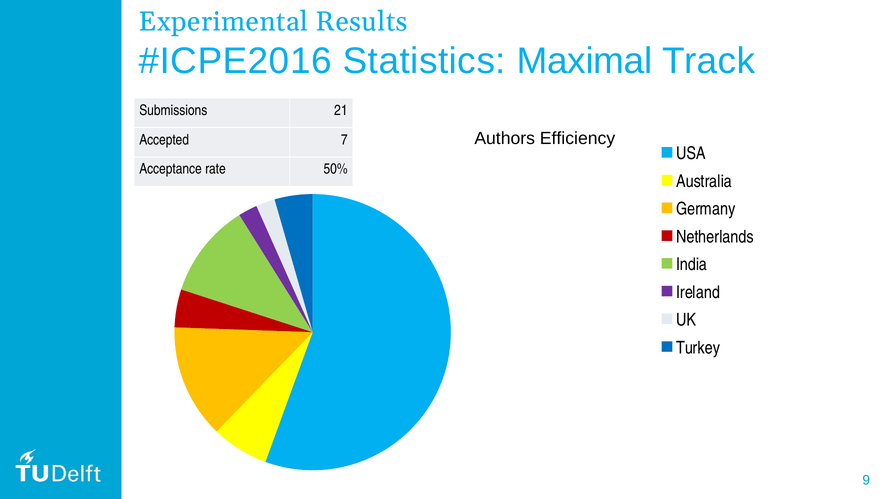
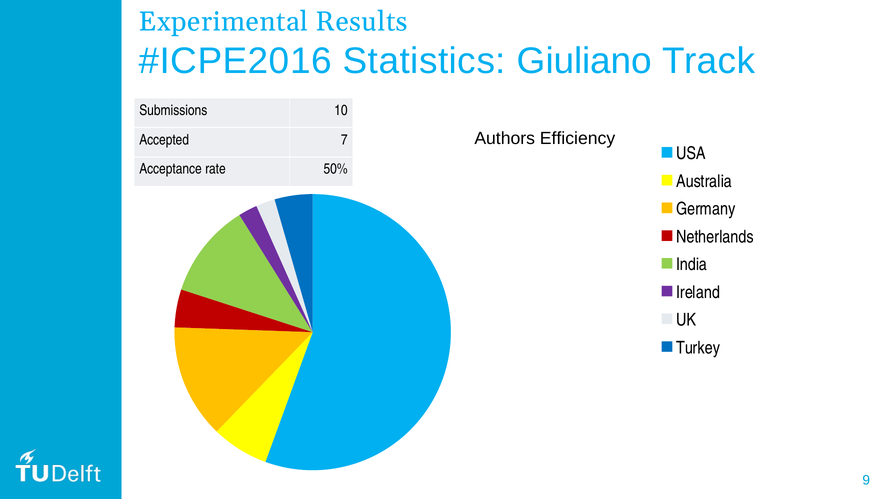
Maximal: Maximal -> Giuliano (584, 61)
21: 21 -> 10 (341, 110)
